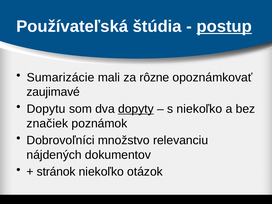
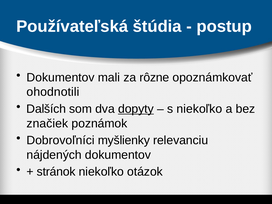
postup underline: present -> none (224, 26)
Sumarizácie: Sumarizácie -> Dokumentov (61, 77)
zaujimavé: zaujimavé -> ohodnotili (53, 92)
Dopytu: Dopytu -> Dalších (46, 109)
množstvo: množstvo -> myšlienky (124, 140)
